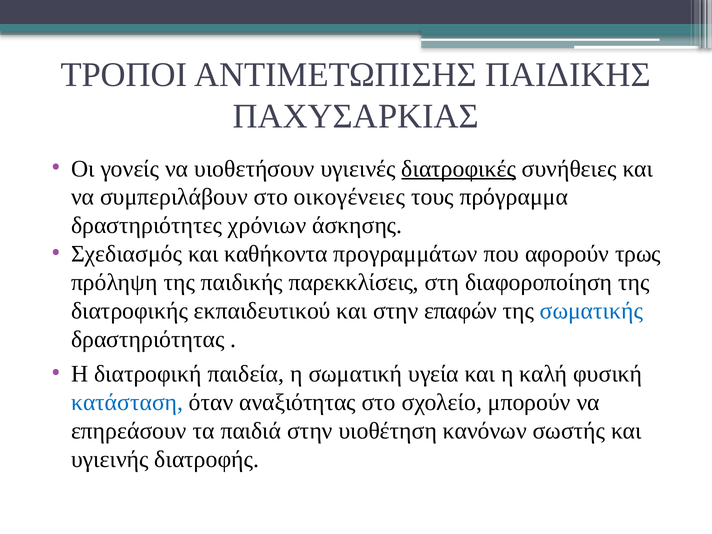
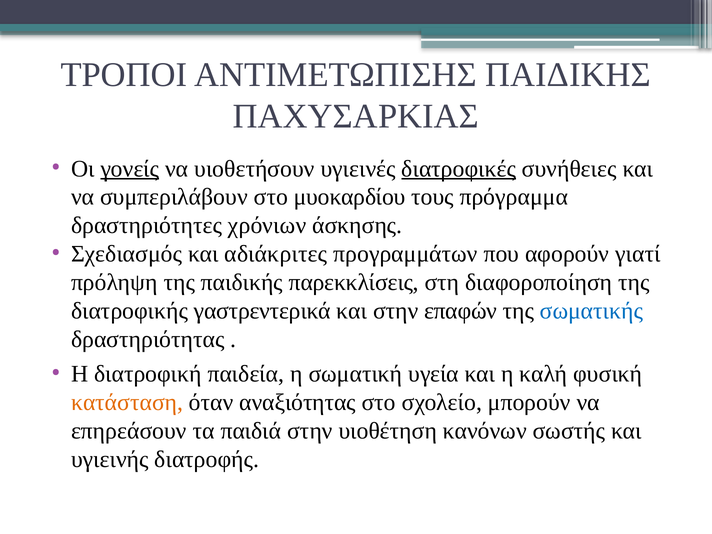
γονείς underline: none -> present (130, 169)
οικογένειες: οικογένειες -> μυοκαρδίου (350, 197)
καθήκοντα: καθήκοντα -> αδιάκριτες (276, 254)
τρως: τρως -> γιατί (638, 254)
εκπαιδευτικού: εκπαιδευτικού -> γαστρεντερικά (262, 311)
κατάσταση colour: blue -> orange (127, 402)
